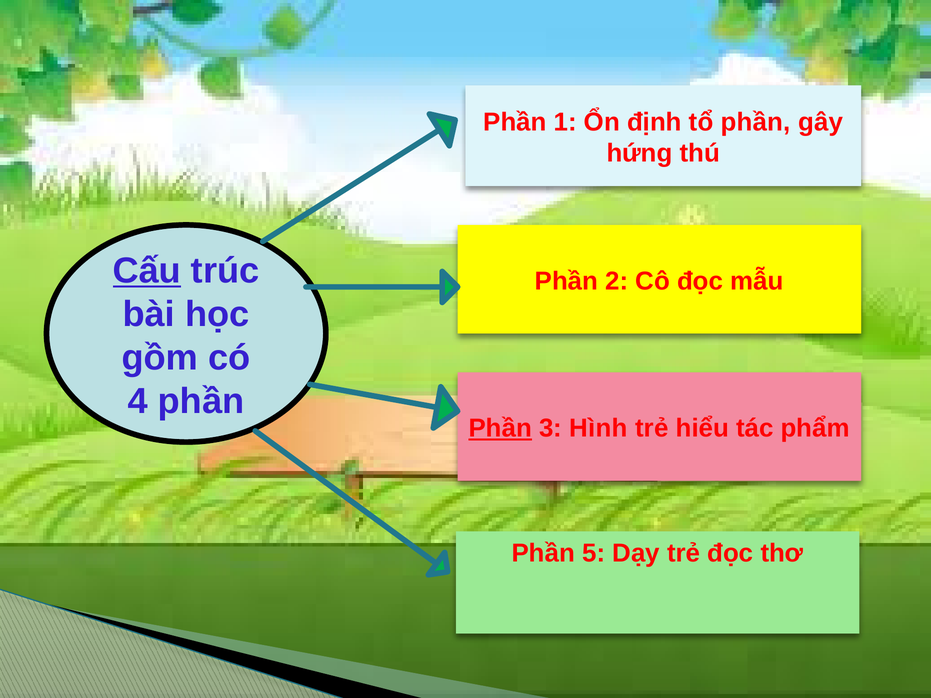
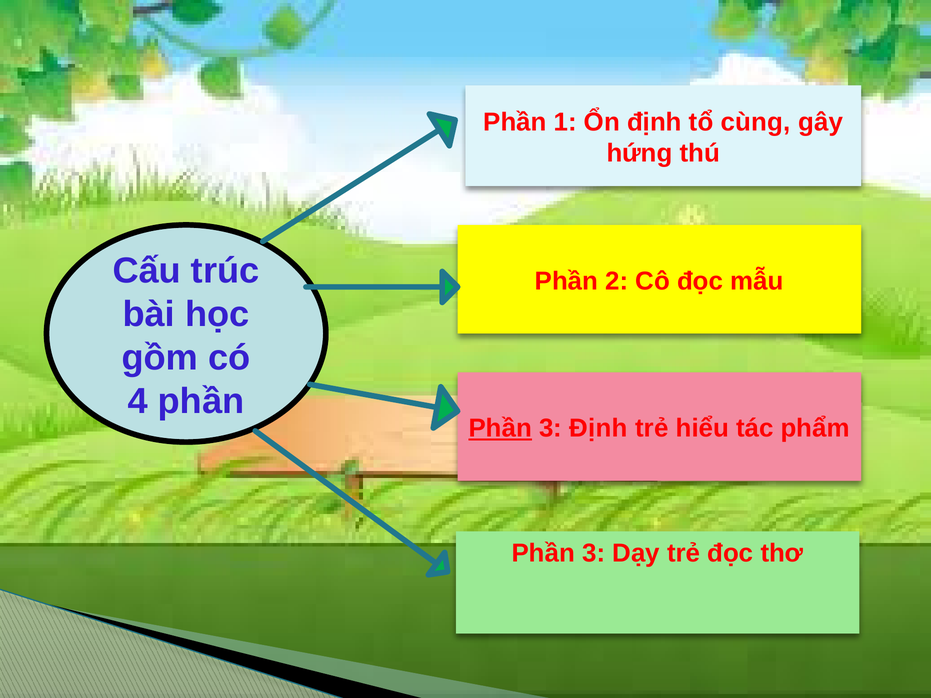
tổ phần: phần -> cùng (756, 122)
Cấu underline: present -> none (147, 271)
3 Hình: Hình -> Định (599, 429)
5: 5 -> 3 (594, 553)
